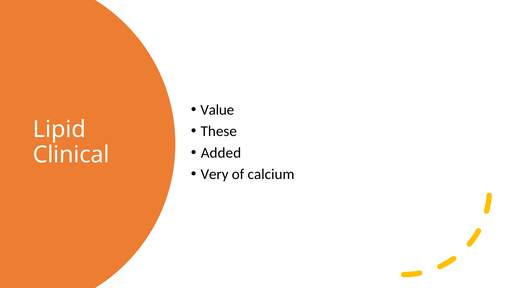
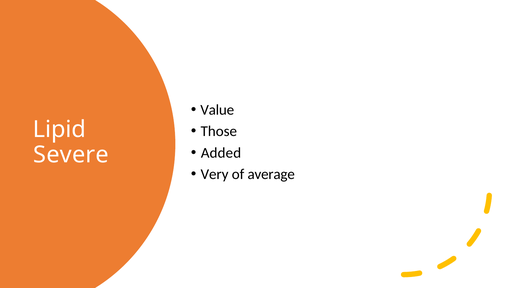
These: These -> Those (219, 132)
Clinical: Clinical -> Severe (71, 155)
calcium: calcium -> average (271, 175)
